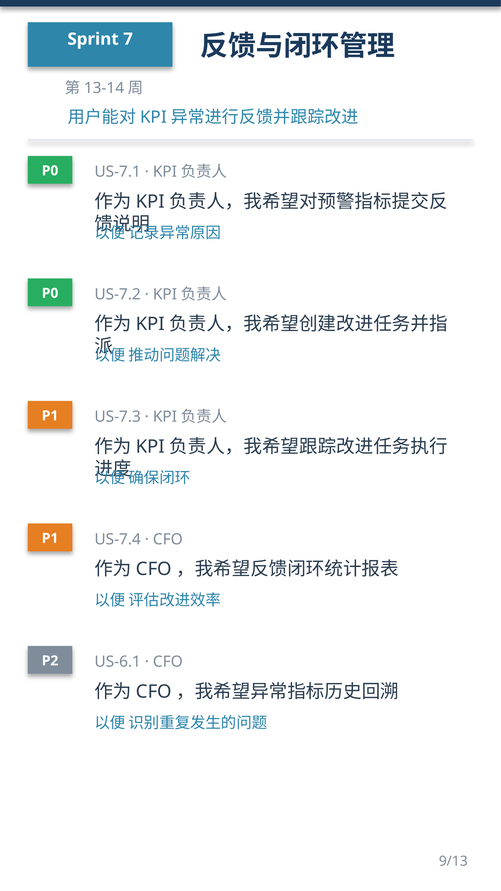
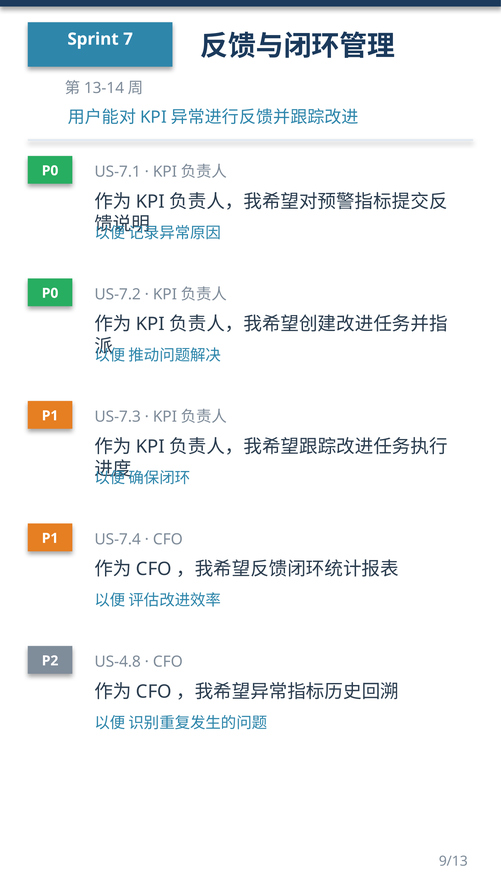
US-6.1: US-6.1 -> US-4.8 (118, 662)
